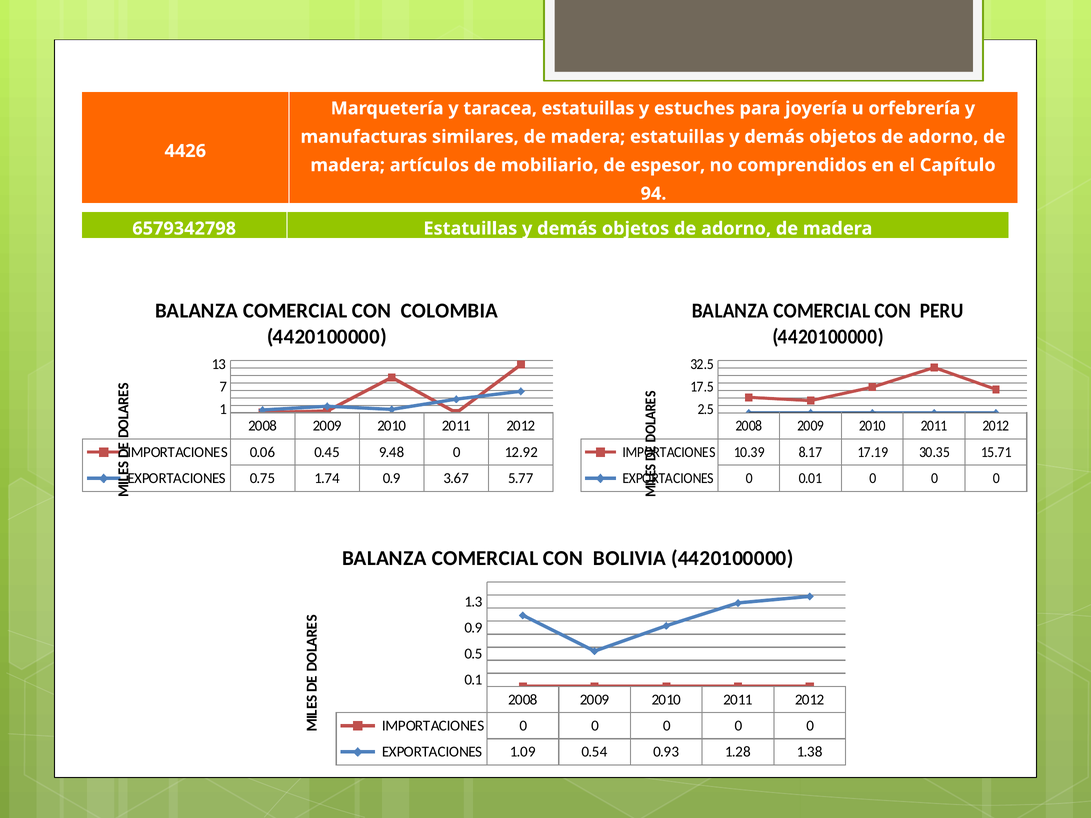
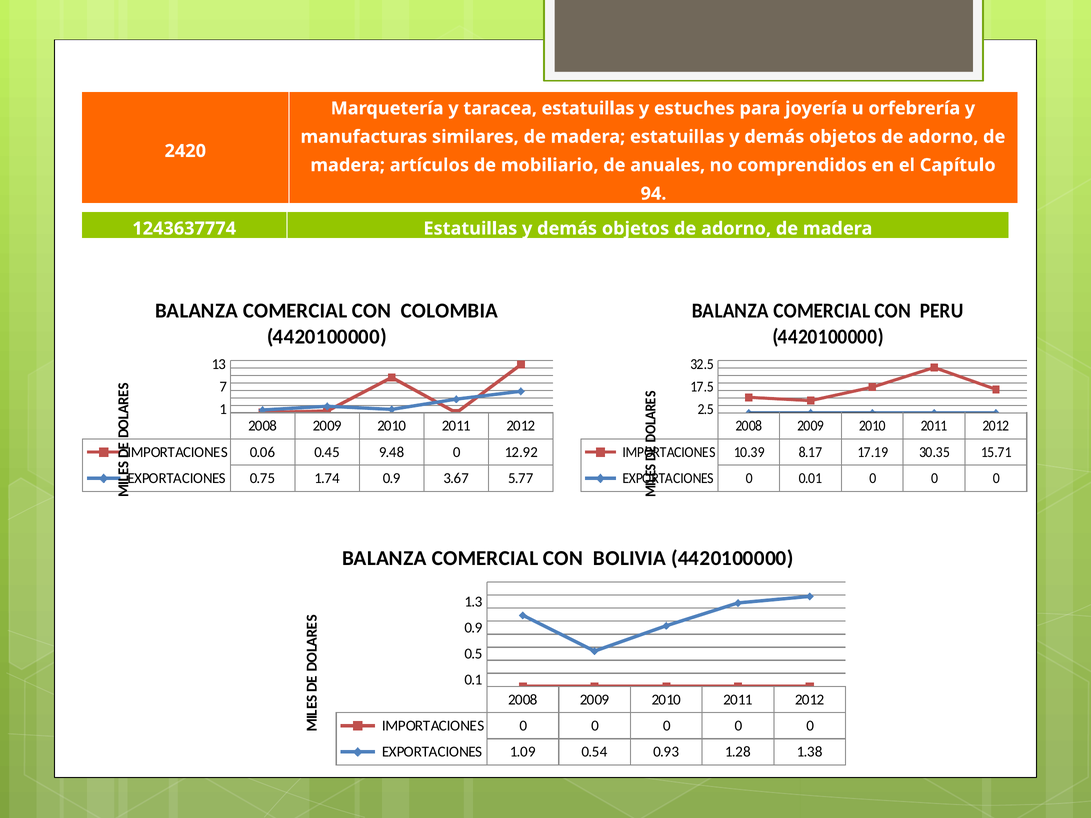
4426: 4426 -> 2420 (185, 151)
espesor: espesor -> anuales (668, 165)
6579342798: 6579342798 -> 1243637774 (184, 229)
